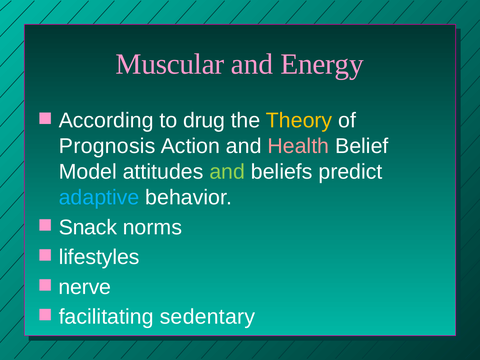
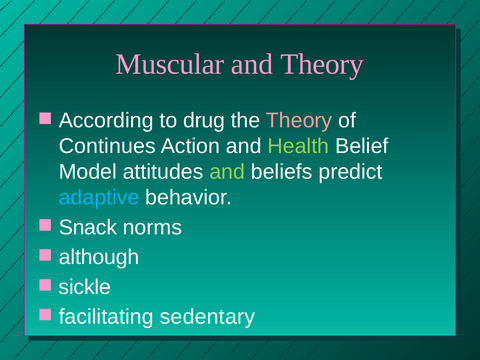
and Energy: Energy -> Theory (322, 64)
Theory colour: yellow -> pink (299, 121)
Prognosis: Prognosis -> Continues (107, 146)
Health colour: pink -> light green (298, 146)
lifestyles: lifestyles -> although (99, 257)
nerve: nerve -> sickle (85, 287)
